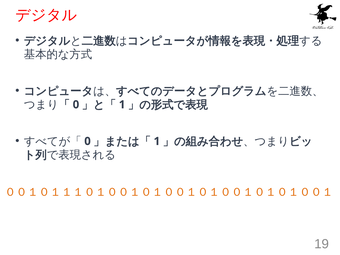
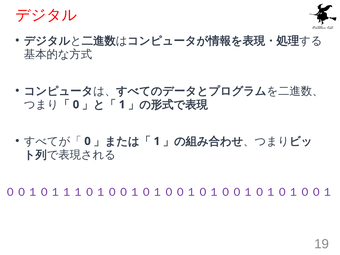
００１０１１１０１００１０１００１０１００１０１０１００１ colour: orange -> purple (169, 192)
